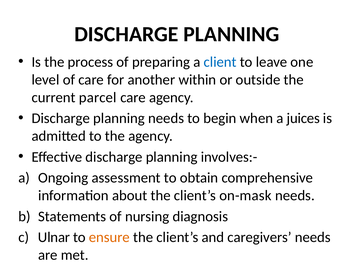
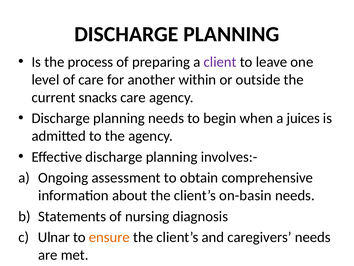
client colour: blue -> purple (220, 62)
parcel: parcel -> snacks (98, 97)
on-mask: on-mask -> on-basin (245, 195)
